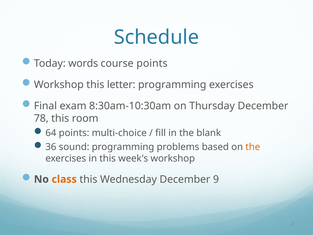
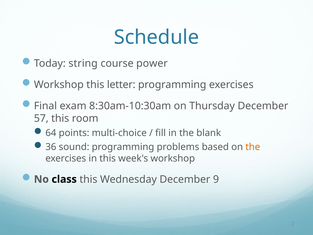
words: words -> string (83, 63)
course points: points -> power (152, 63)
78: 78 -> 57 (41, 118)
class colour: orange -> black (64, 179)
